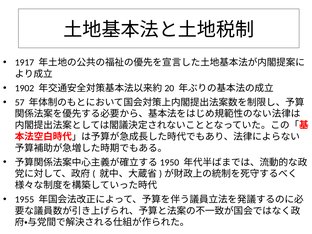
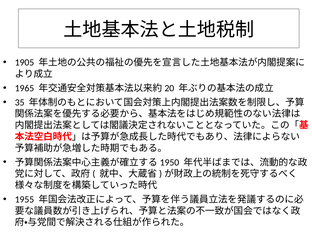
1917: 1917 -> 1905 (24, 63)
1902: 1902 -> 1965 (24, 88)
57: 57 -> 35 (20, 102)
